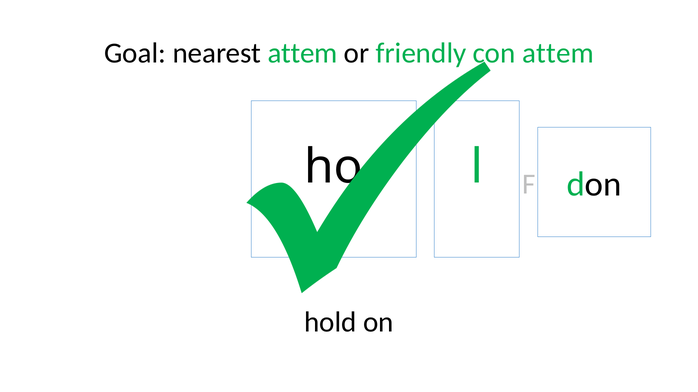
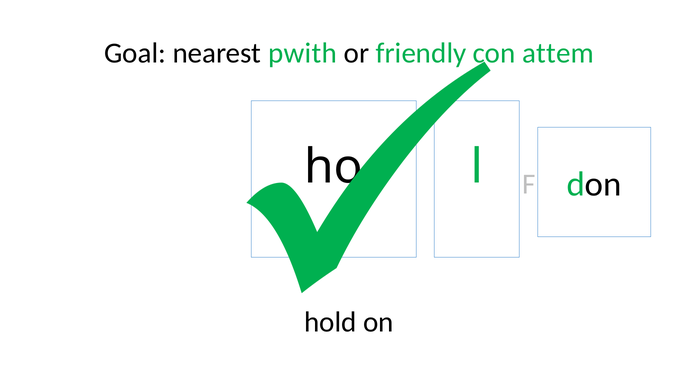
nearest attem: attem -> pwith (302, 53)
